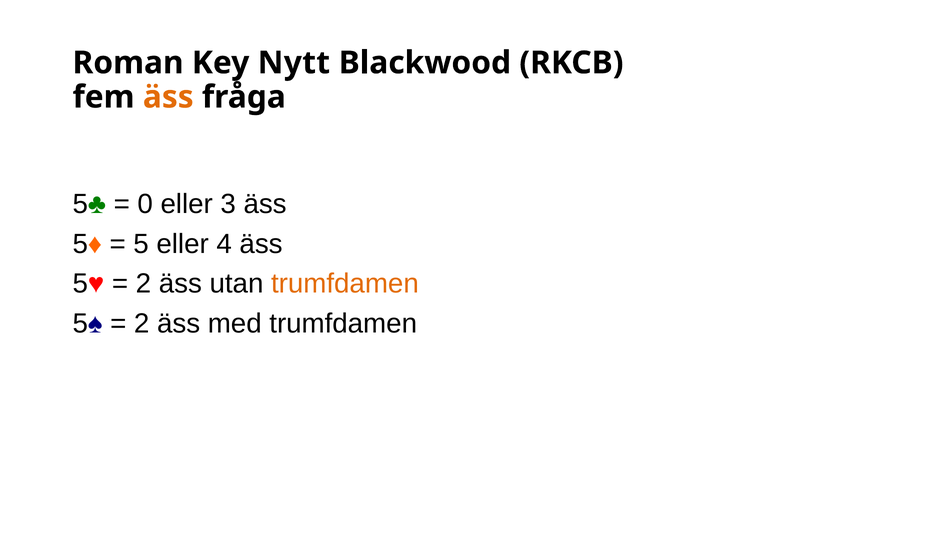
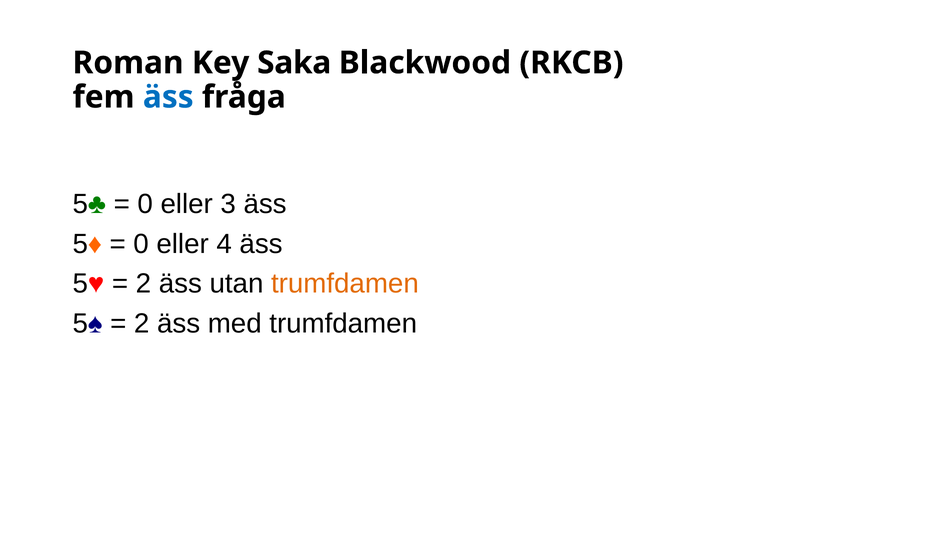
Nytt: Nytt -> Saka (294, 63)
äss colour: orange -> blue (168, 97)
5: 5 -> 0 (141, 244)
